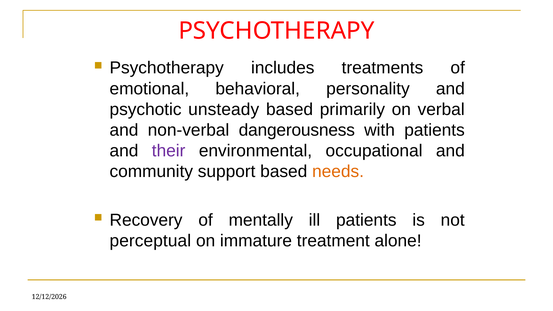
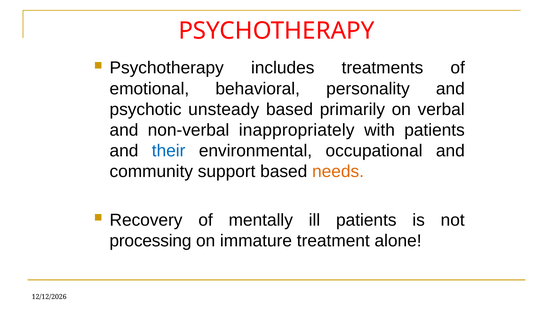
dangerousness: dangerousness -> inappropriately (297, 130)
their colour: purple -> blue (169, 151)
perceptual: perceptual -> processing (150, 241)
